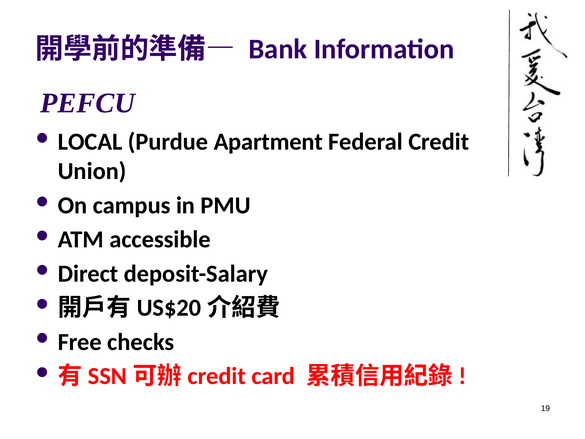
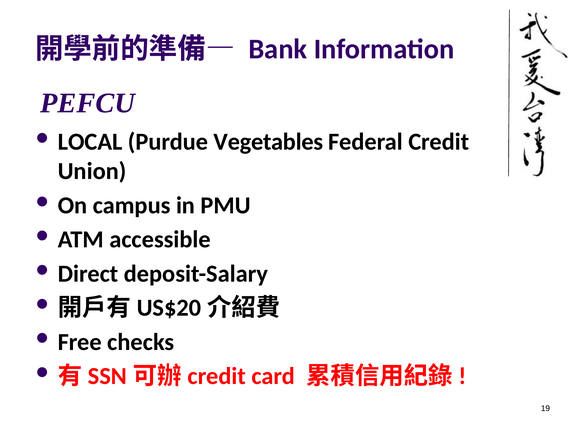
Apartment: Apartment -> Vegetables (268, 142)
